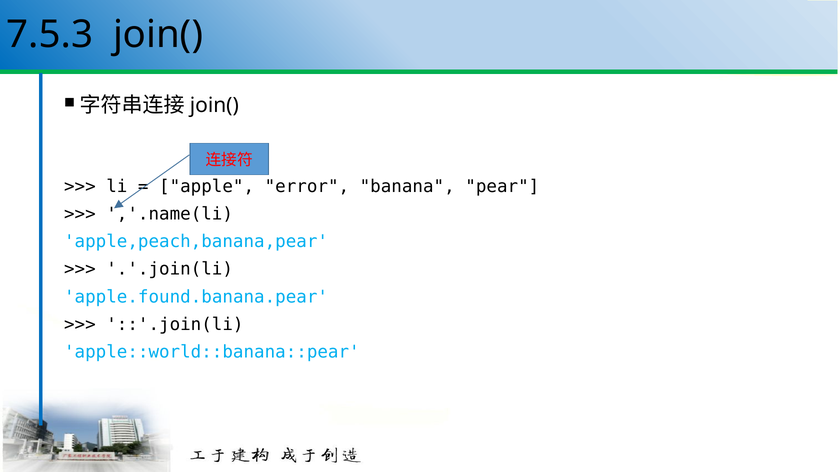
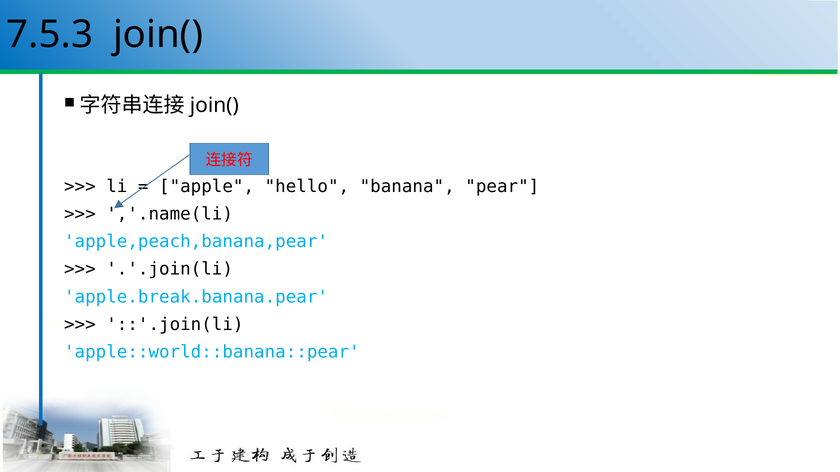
error: error -> hello (307, 186)
apple.found.banana.pear: apple.found.banana.pear -> apple.break.banana.pear (196, 297)
